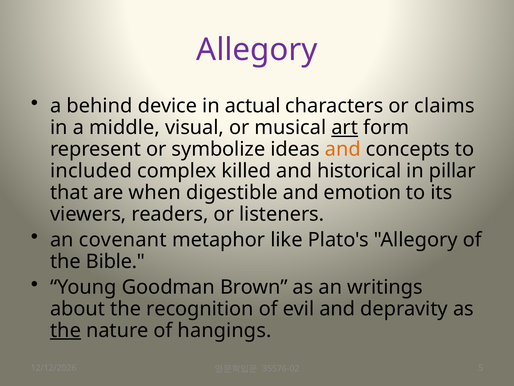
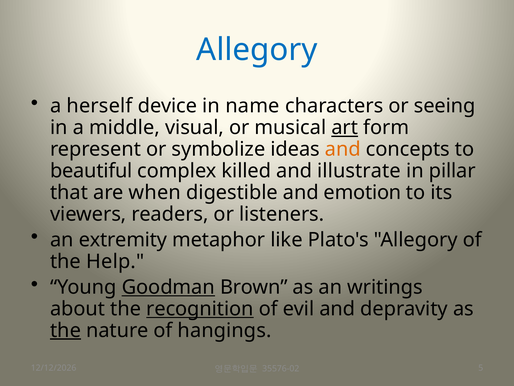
Allegory colour: purple -> blue (257, 50)
behind: behind -> herself (99, 106)
actual: actual -> name (252, 106)
claims: claims -> seeing (445, 106)
included: included -> beautiful (91, 171)
historical: historical -> illustrate (359, 171)
covenant: covenant -> extremity (123, 240)
Bible: Bible -> Help (115, 261)
Goodman underline: none -> present (168, 287)
recognition underline: none -> present (200, 308)
